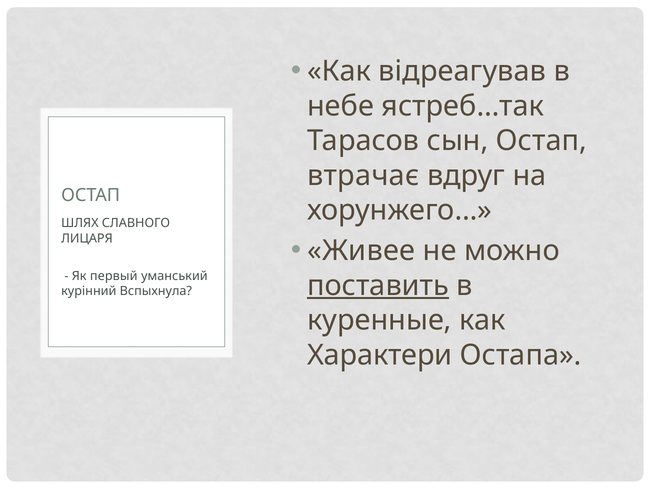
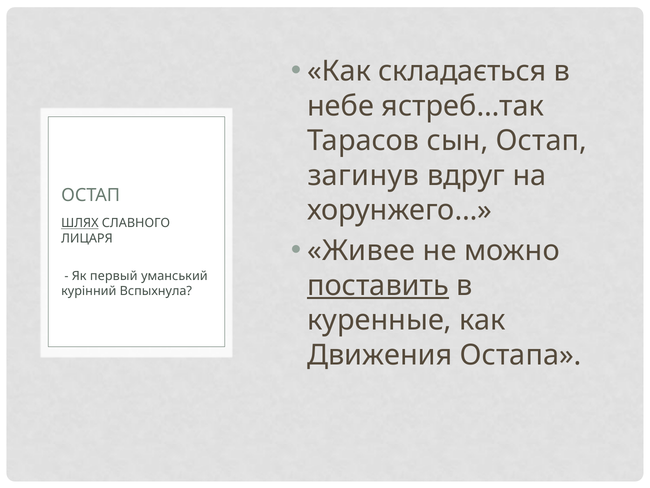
відреагував: відреагував -> складається (463, 71)
втрачає: втрачає -> загинув (363, 175)
ШЛЯХ underline: none -> present (80, 223)
Характери: Характери -> Движения (380, 355)
